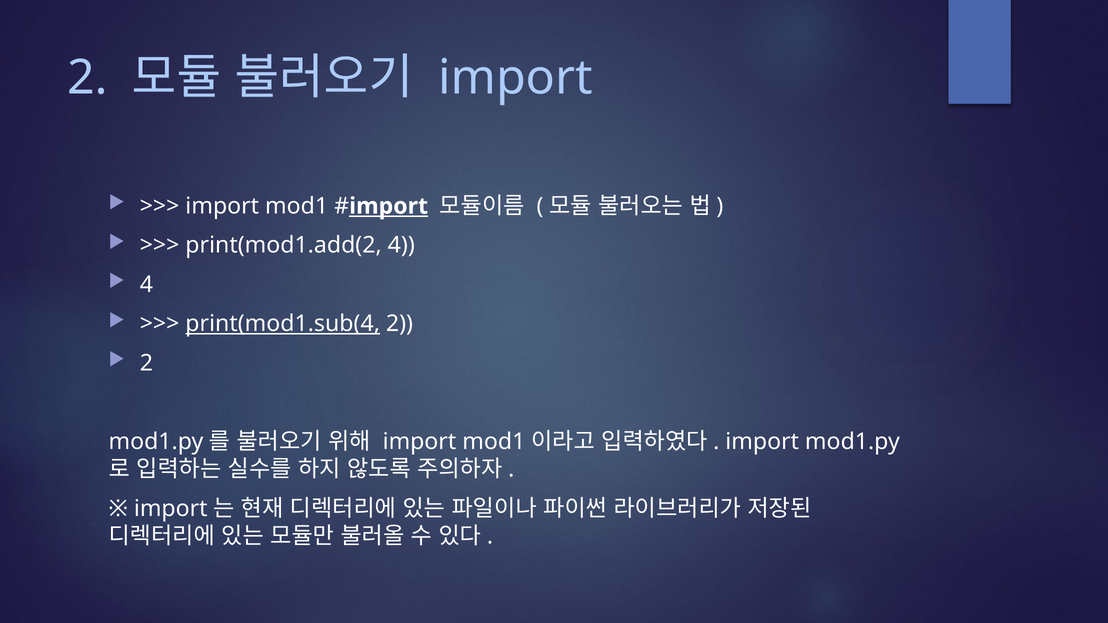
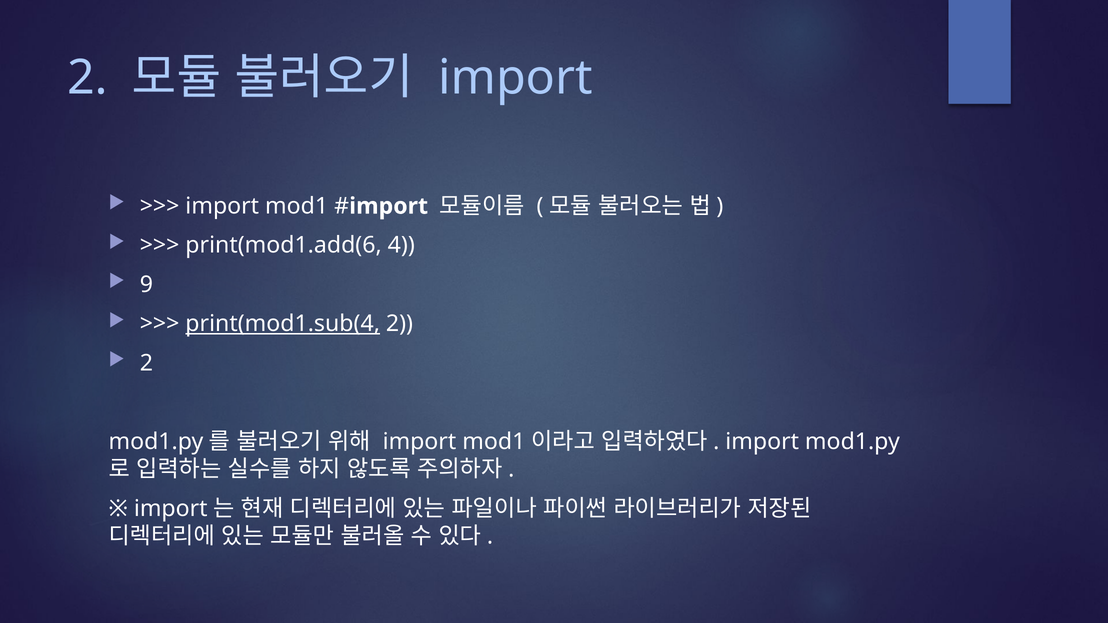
import underline: present -> none (389, 206)
print(mod1.add(2: print(mod1.add(2 -> print(mod1.add(6 (284, 245)
4: 4 -> 9 (146, 285)
